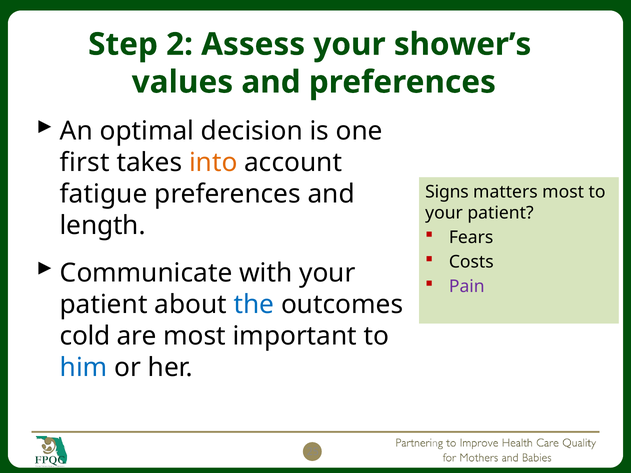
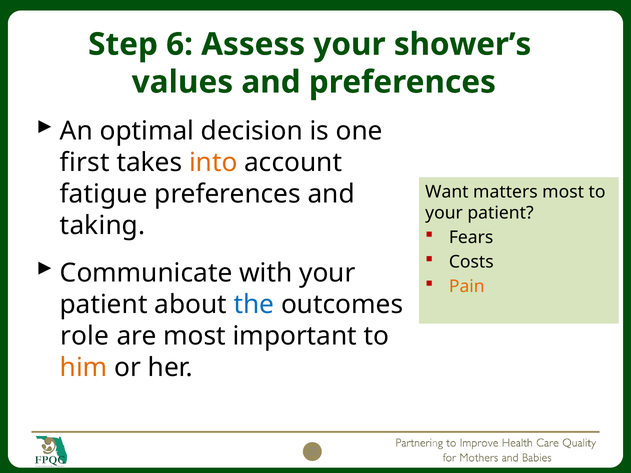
2: 2 -> 6 (180, 44)
Signs: Signs -> Want (447, 192)
length: length -> taking (103, 226)
Pain colour: purple -> orange (467, 287)
cold: cold -> role (85, 336)
him colour: blue -> orange (84, 368)
